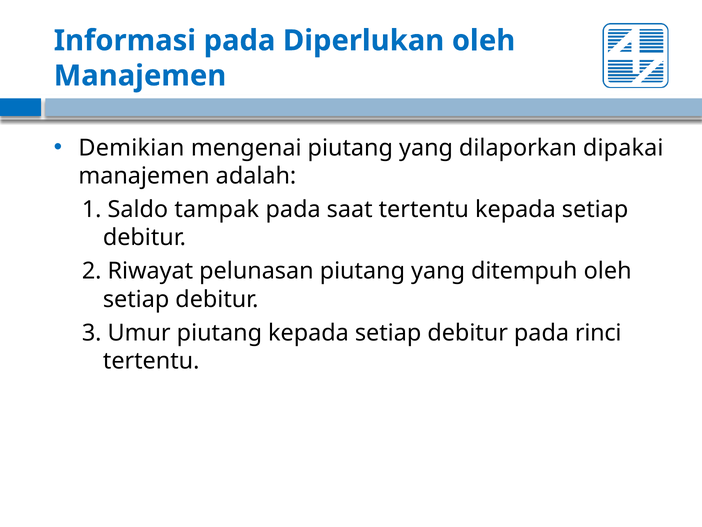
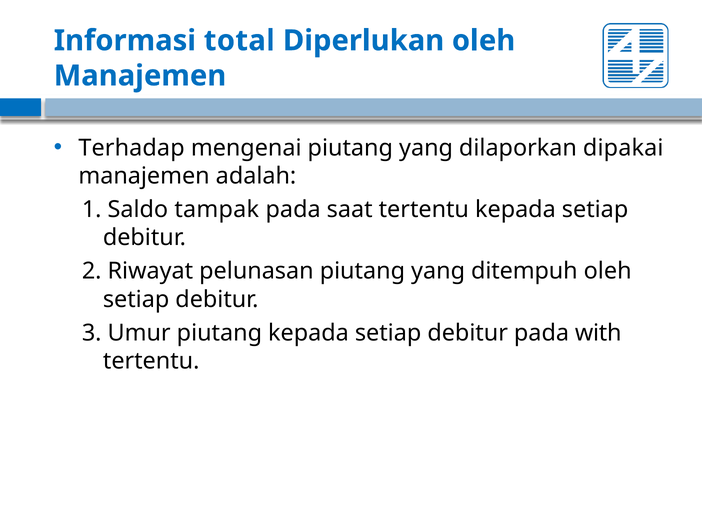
Informasi pada: pada -> total (239, 41)
Demikian: Demikian -> Terhadap (132, 148)
rinci: rinci -> with (598, 332)
